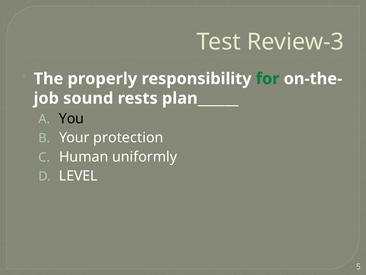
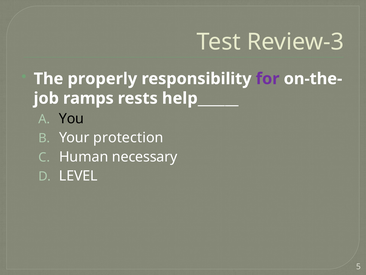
for colour: green -> purple (268, 79)
sound: sound -> ramps (88, 98)
plan______: plan______ -> help______ (200, 98)
uniformly: uniformly -> necessary (145, 157)
